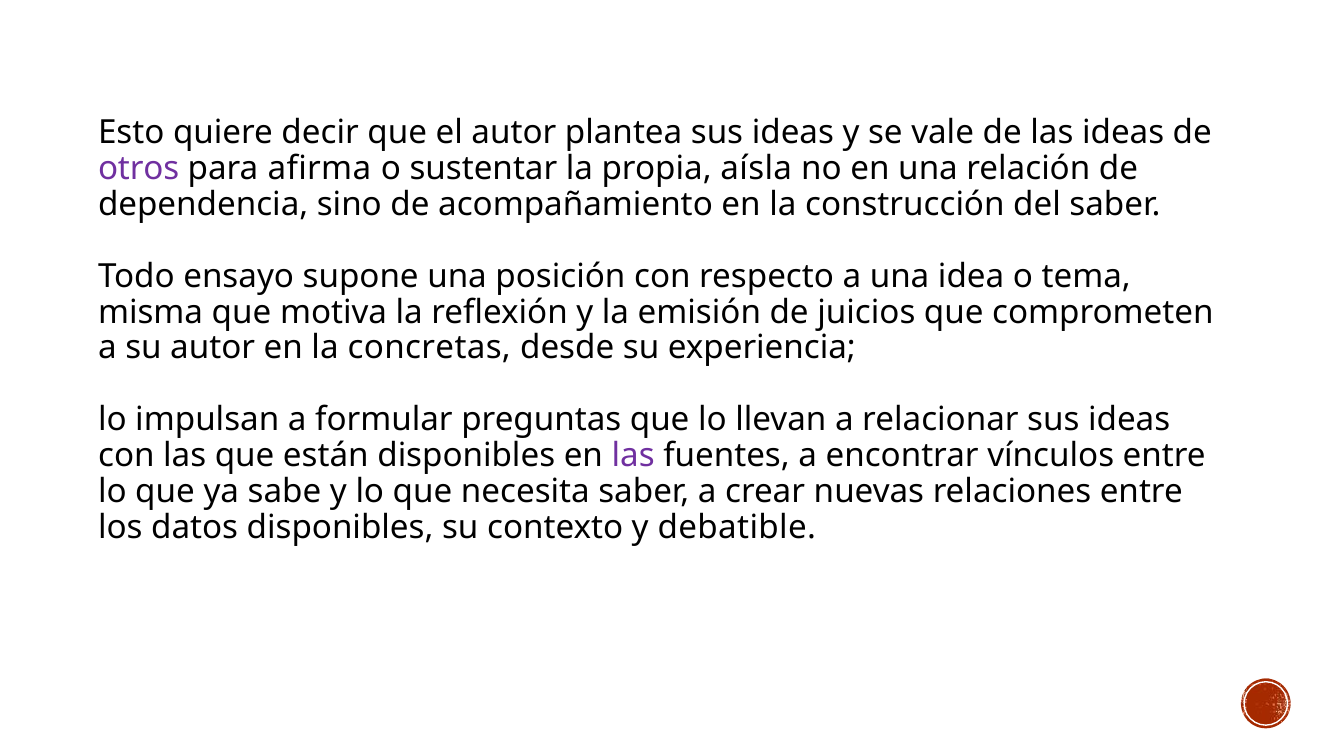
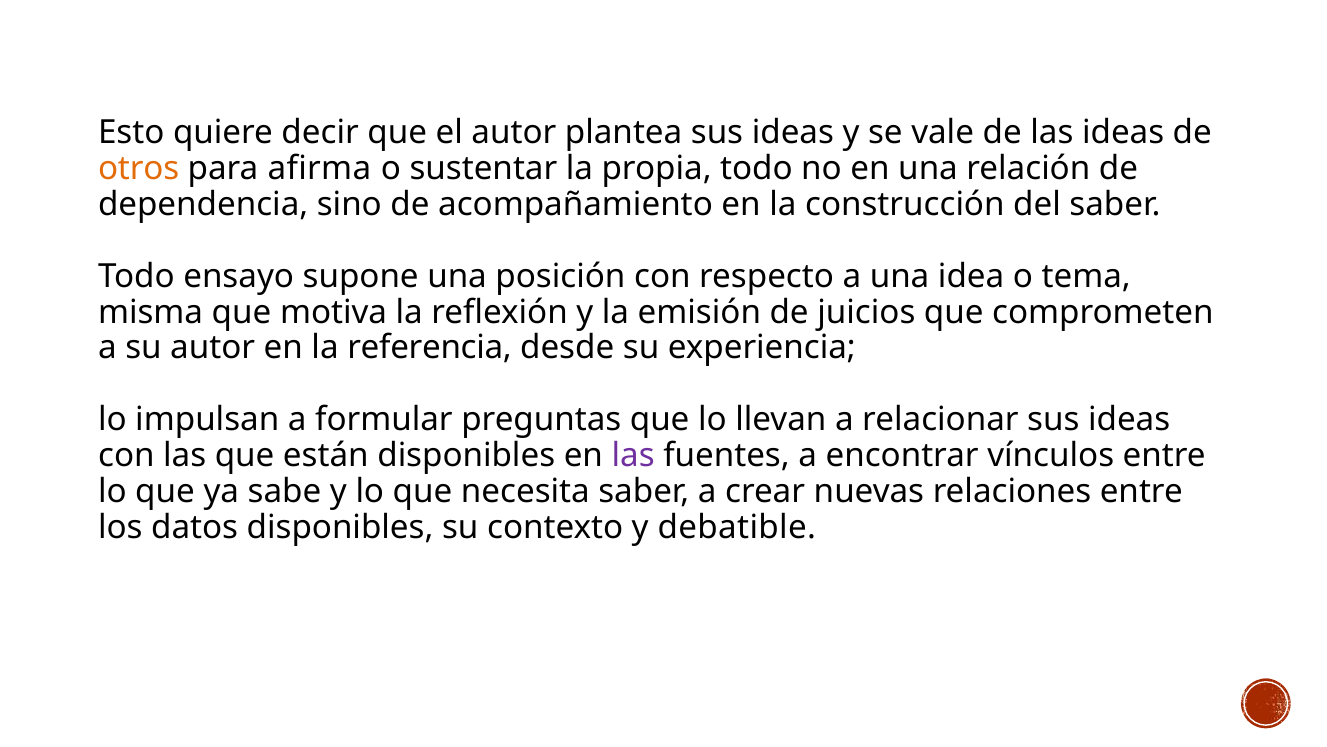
otros colour: purple -> orange (139, 169)
propia aísla: aísla -> todo (756, 169)
concretas: concretas -> referencia (430, 348)
